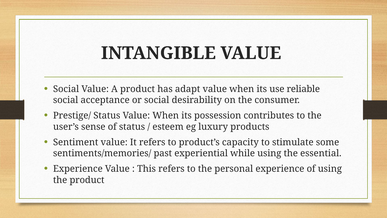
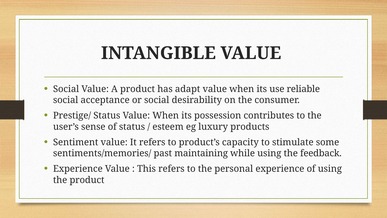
experiential: experiential -> maintaining (201, 153)
essential: essential -> feedback (321, 153)
